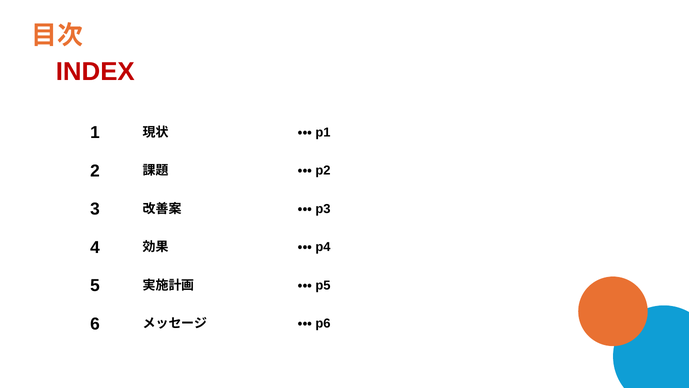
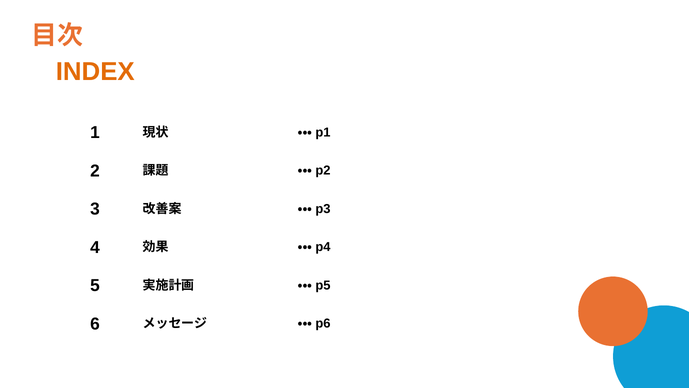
INDEX colour: red -> orange (95, 72)
